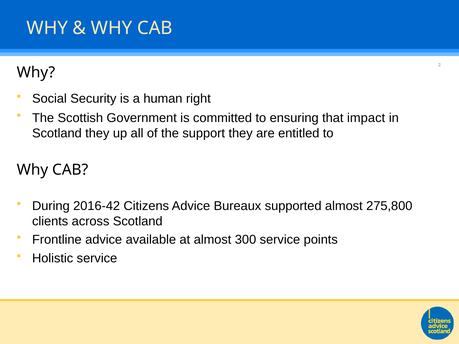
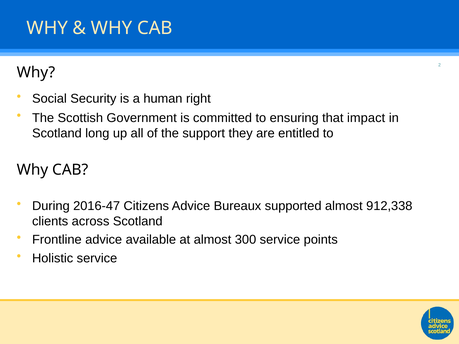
Scotland they: they -> long (97, 133)
2016-42: 2016-42 -> 2016-47 (97, 206)
275,800: 275,800 -> 912,338 (389, 206)
